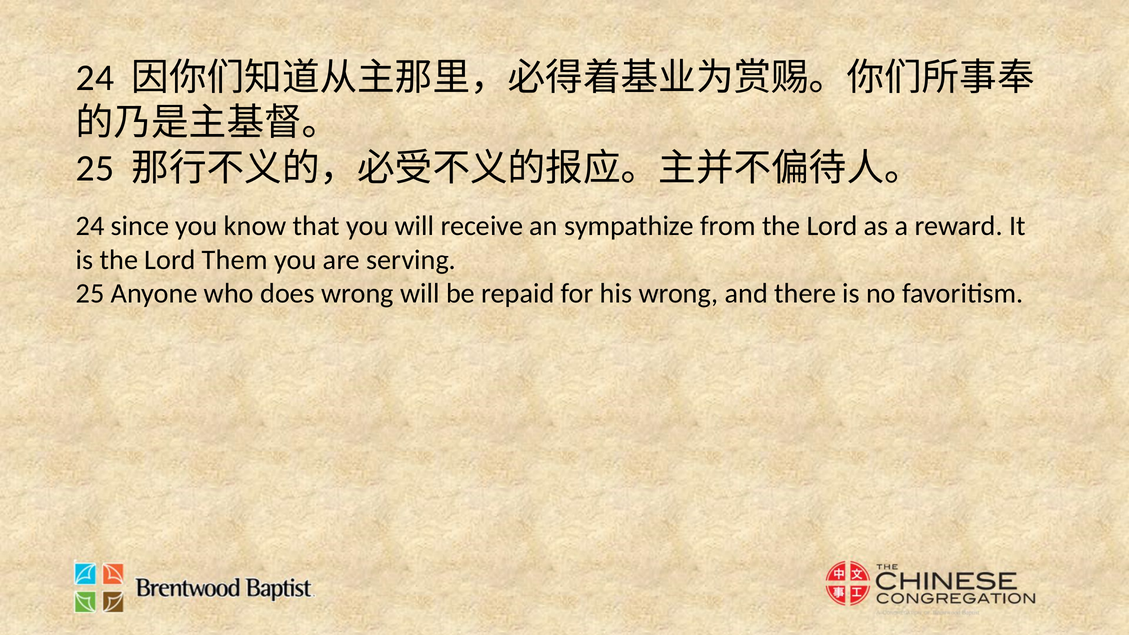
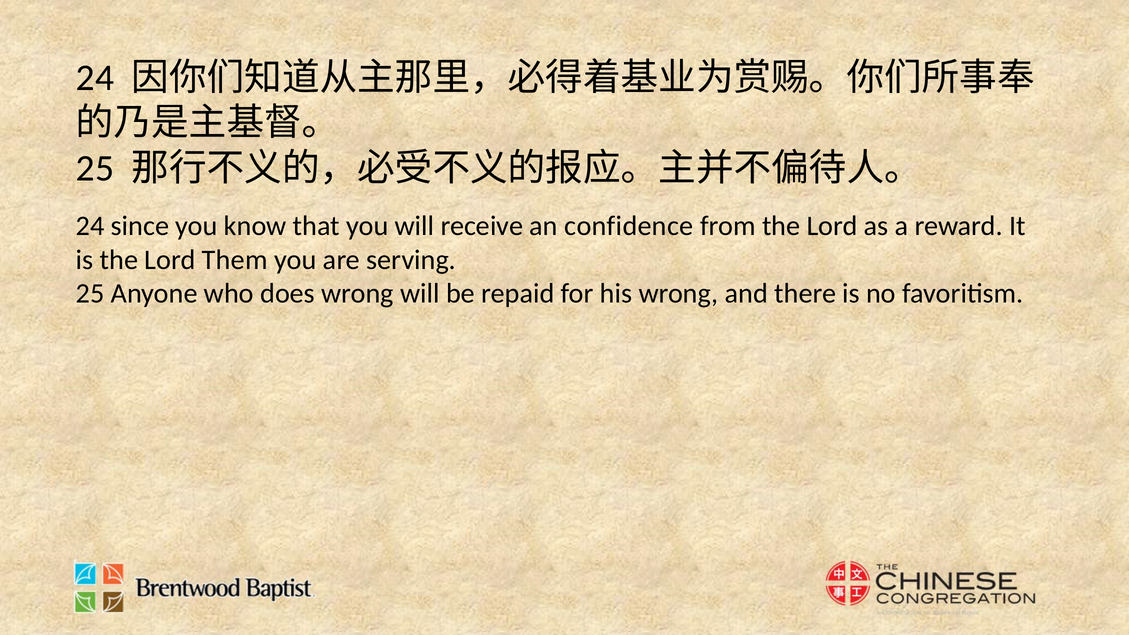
sympathize: sympathize -> confidence (629, 226)
